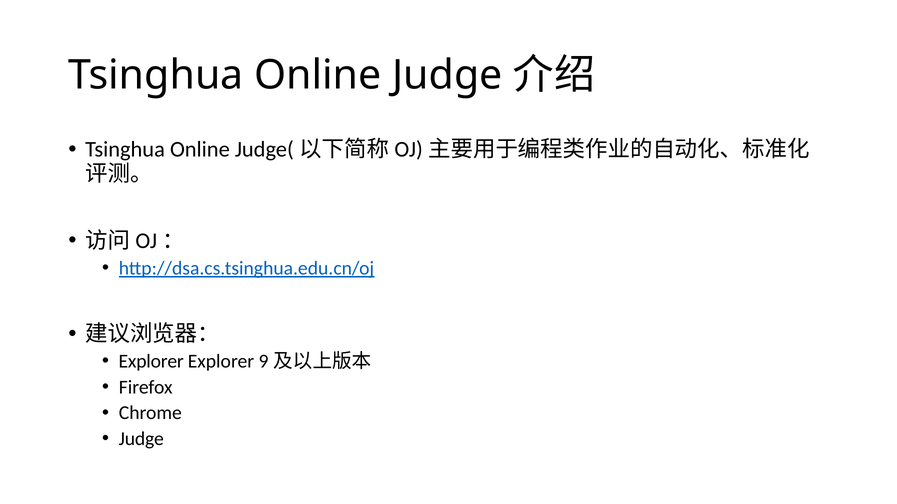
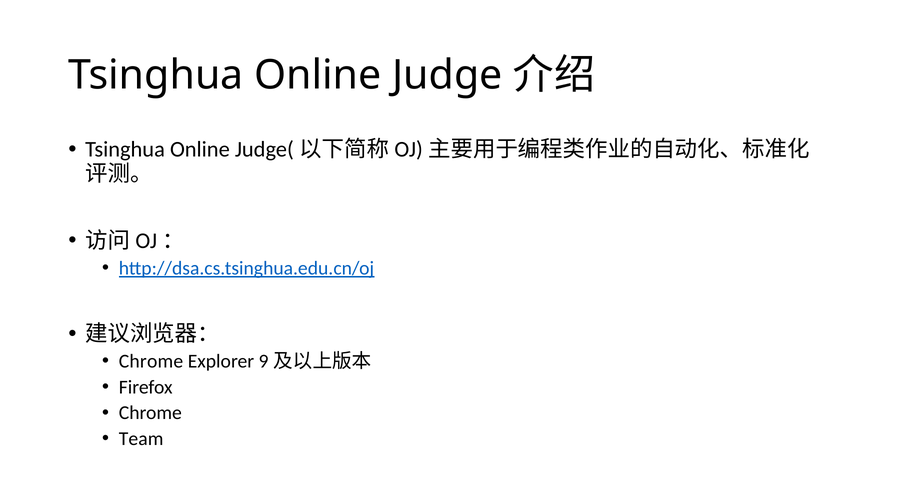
Explorer: Explorer -> Chrome (151, 362)
Judge: Judge -> Team (141, 439)
